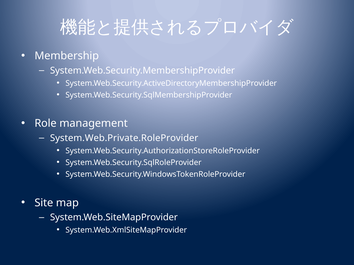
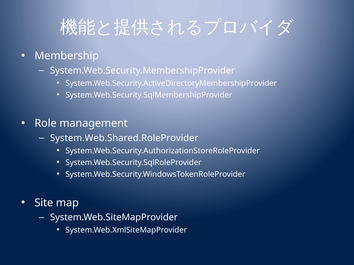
System.Web.Private.RoleProvider: System.Web.Private.RoleProvider -> System.Web.Shared.RoleProvider (124, 138)
